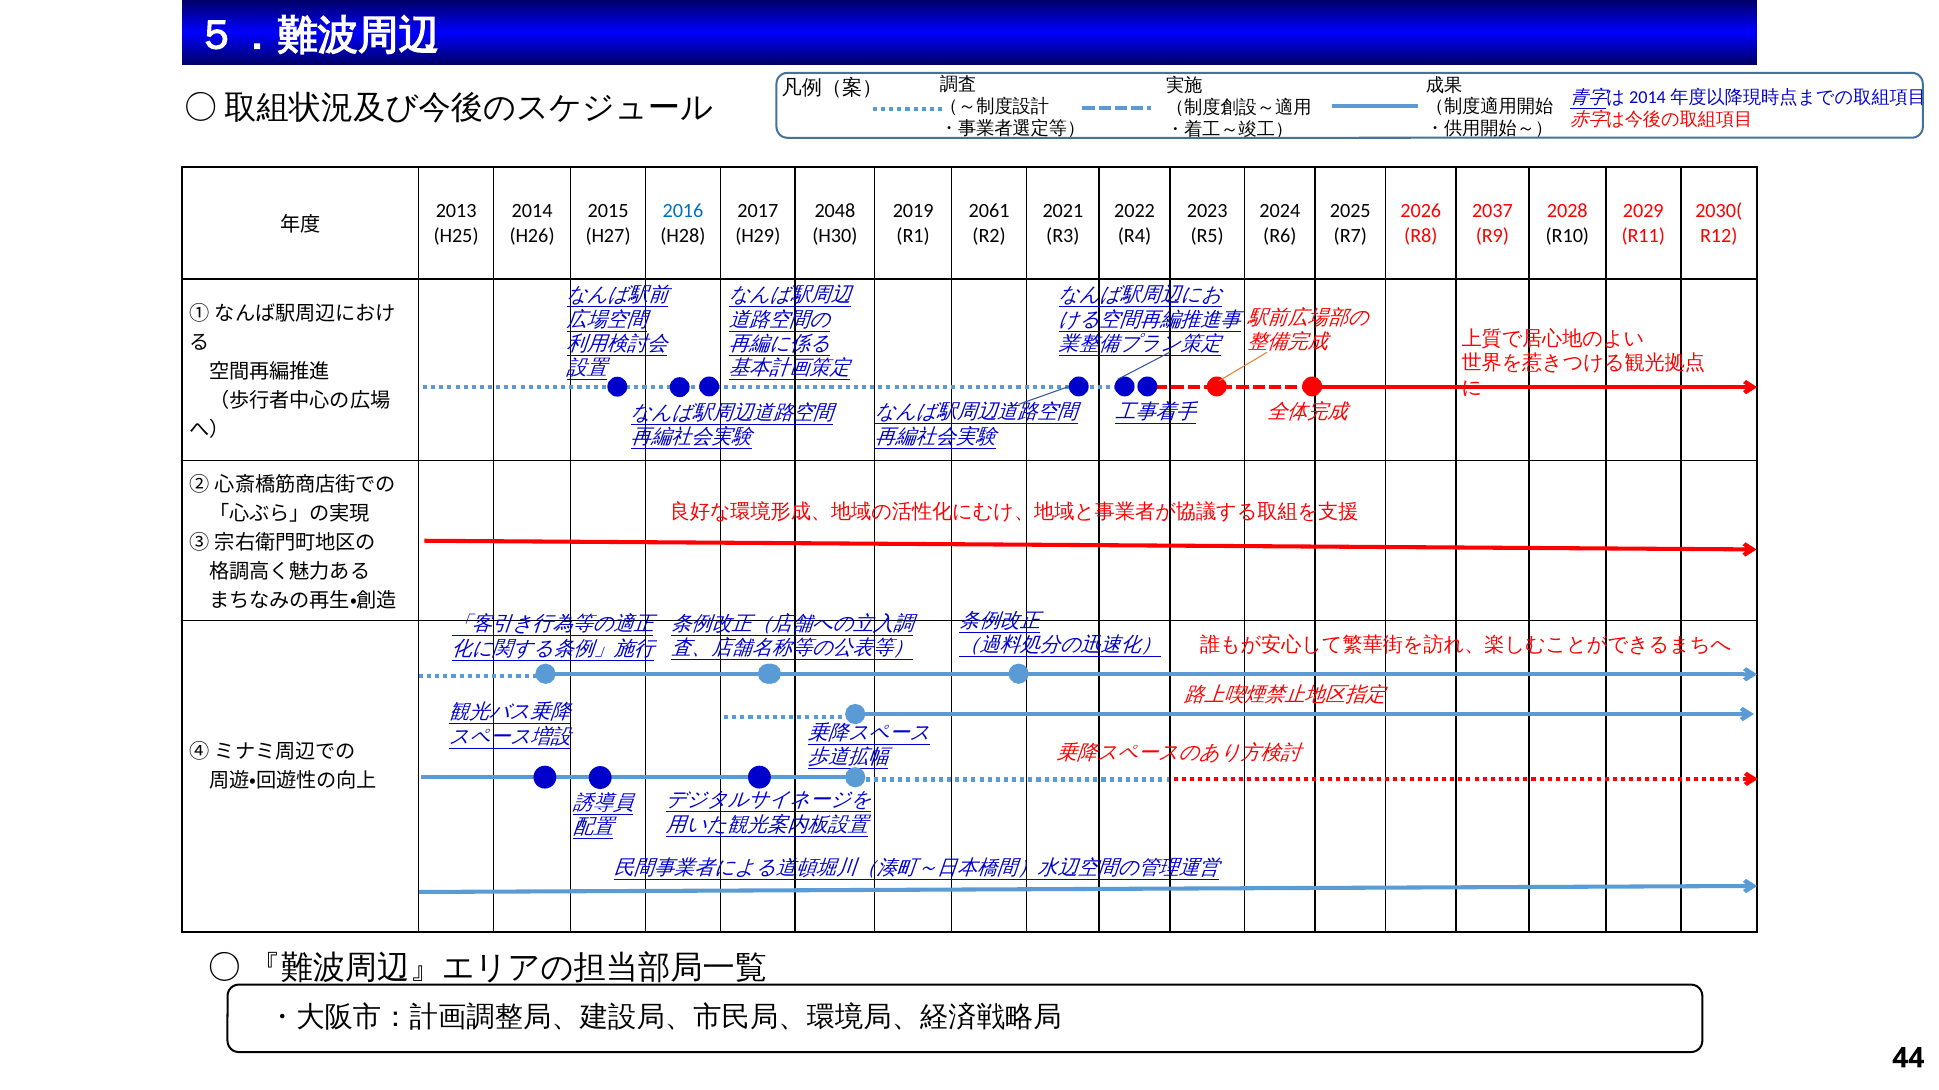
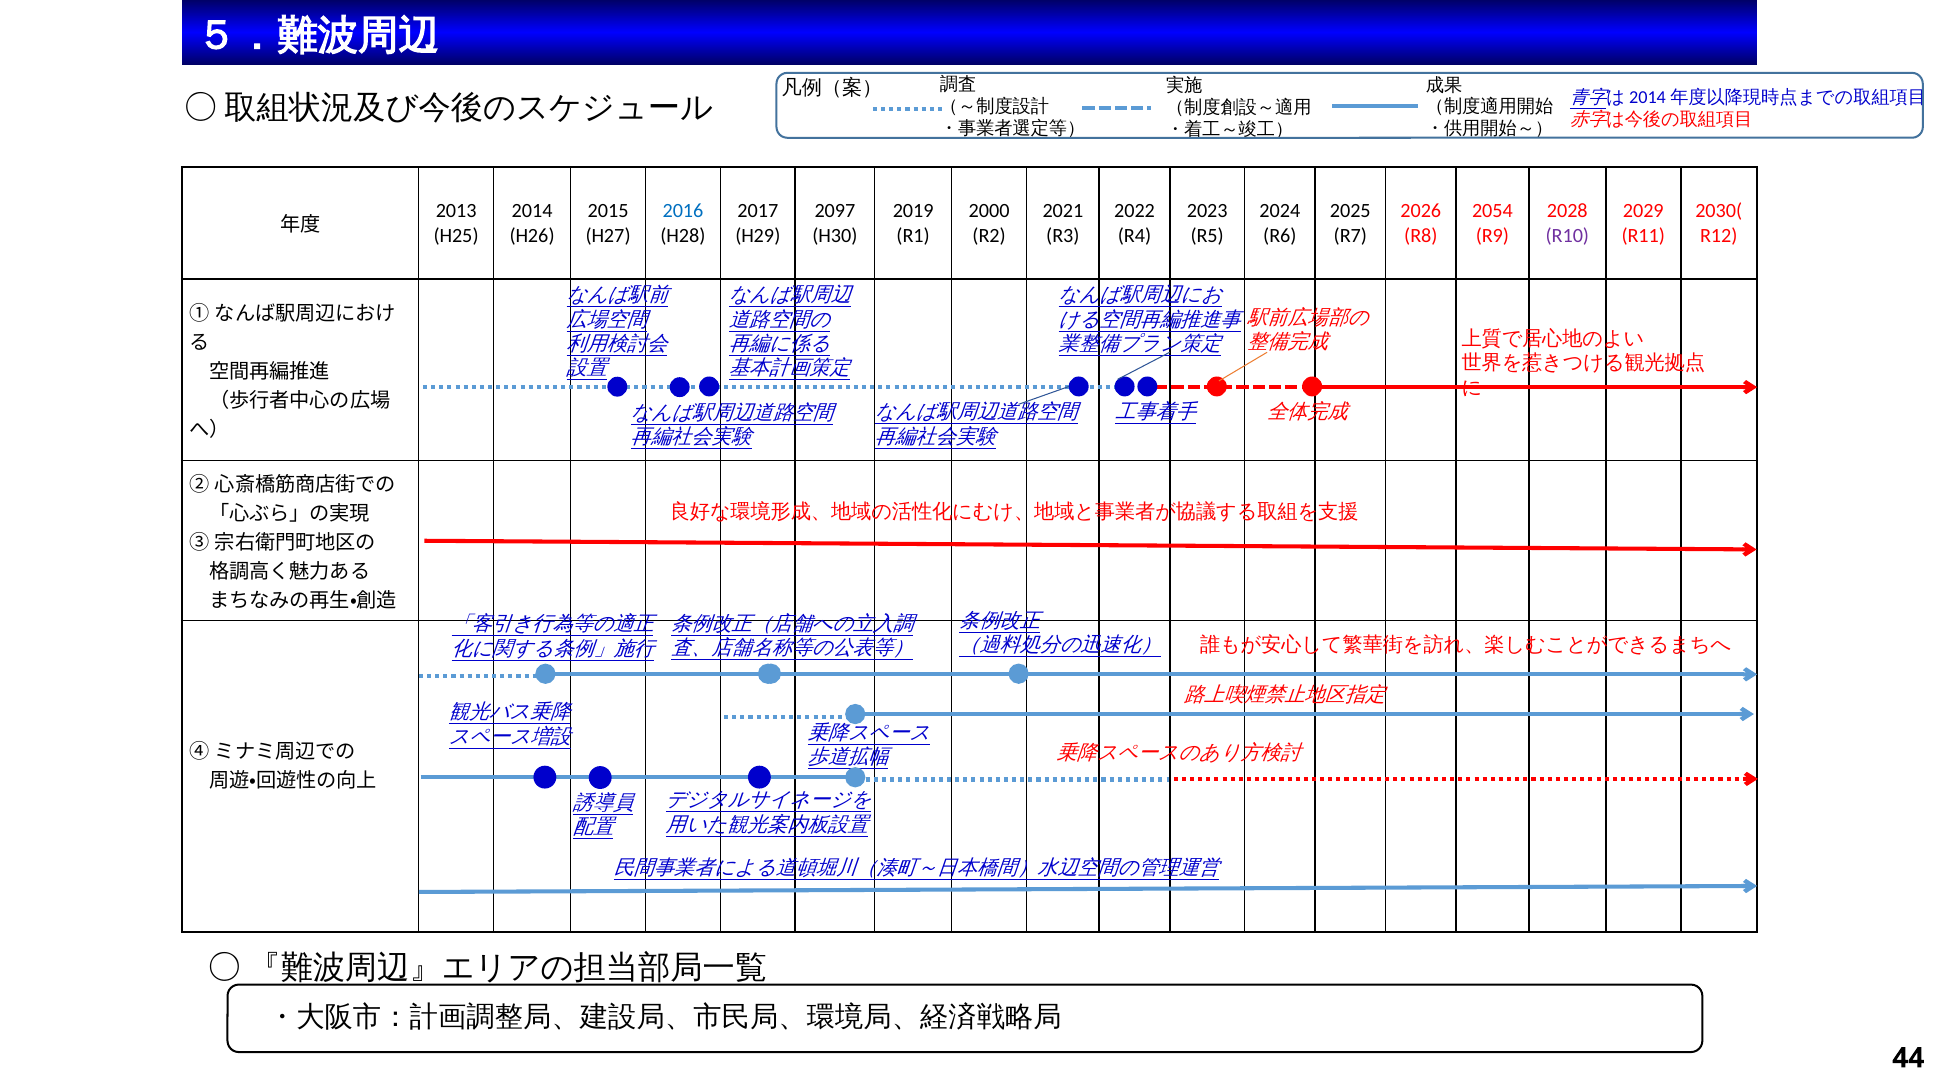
2048: 2048 -> 2097 (835, 211)
2061: 2061 -> 2000 (989, 211)
2037: 2037 -> 2054 (1492, 211)
R10 colour: black -> purple (1567, 236)
